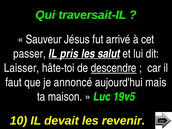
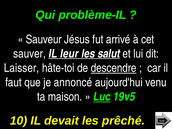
traversait-IL: traversait-IL -> problème-IL (92, 15)
passer: passer -> sauver (30, 54)
pris: pris -> leur (69, 54)
mais: mais -> venu (156, 82)
Luc underline: none -> present (102, 97)
revenir: revenir -> prêché (123, 121)
